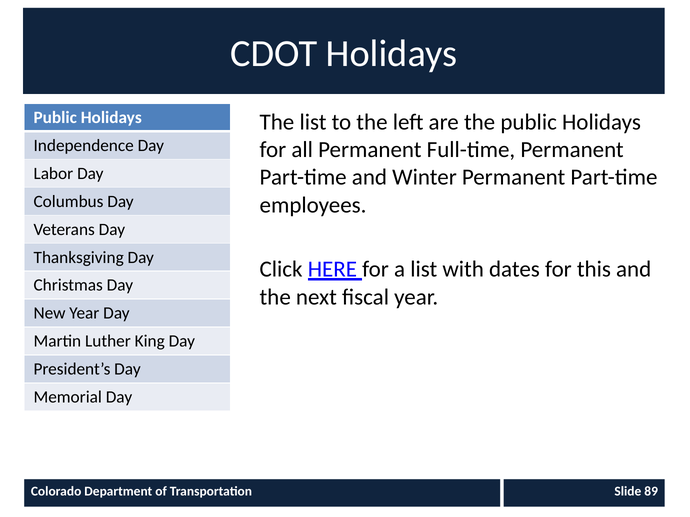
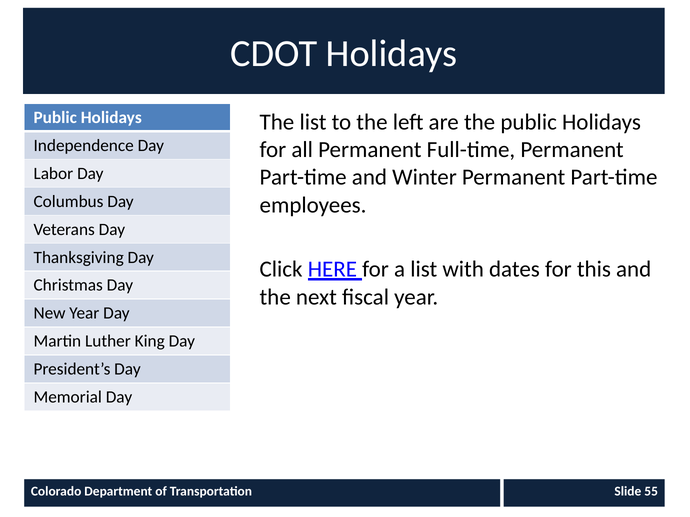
89: 89 -> 55 (651, 492)
